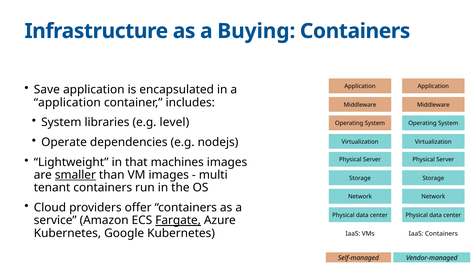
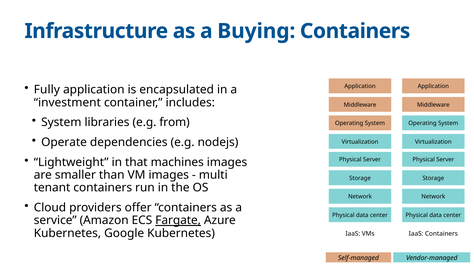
Save: Save -> Fully (47, 90)
application: application -> investment (67, 103)
level: level -> from (175, 123)
smaller underline: present -> none (75, 175)
